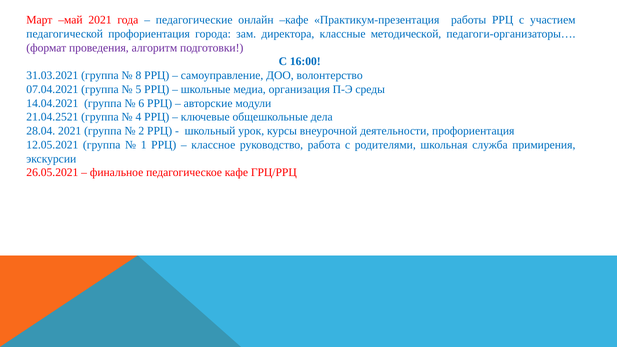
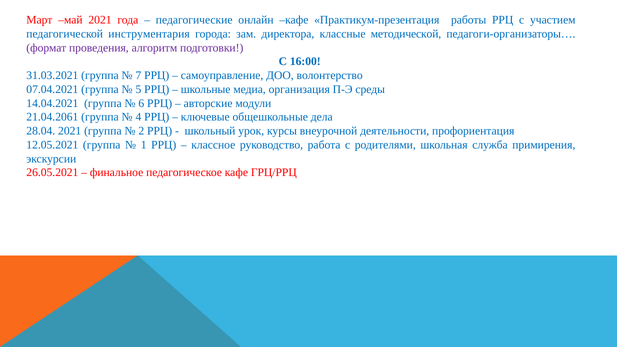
педагогической профориентация: профориентация -> инструментария (149, 34)
8: 8 -> 7 (138, 76)
21.04.2521: 21.04.2521 -> 21.04.2061 (52, 117)
